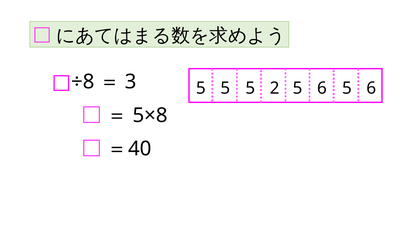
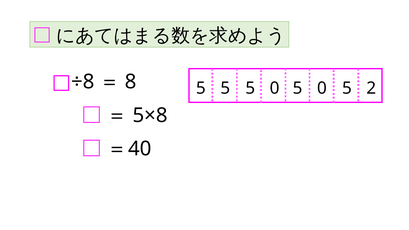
3: 3 -> 8 (131, 82)
5 5 2: 2 -> 0 (275, 88)
6: 6 -> 0 (322, 88)
6: 6 -> 2 (371, 88)
